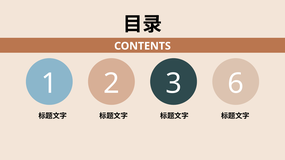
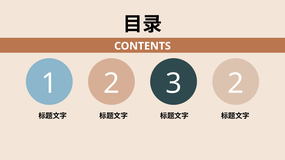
2 6: 6 -> 2 (236, 84)
